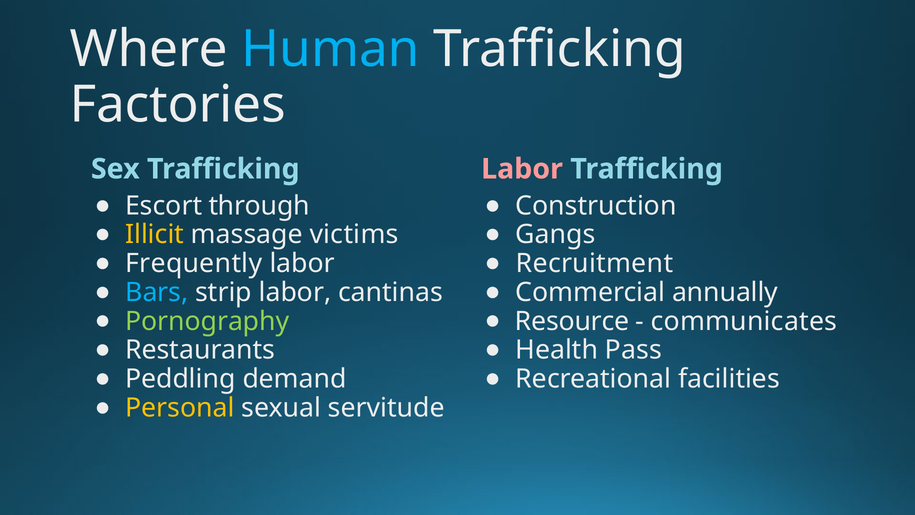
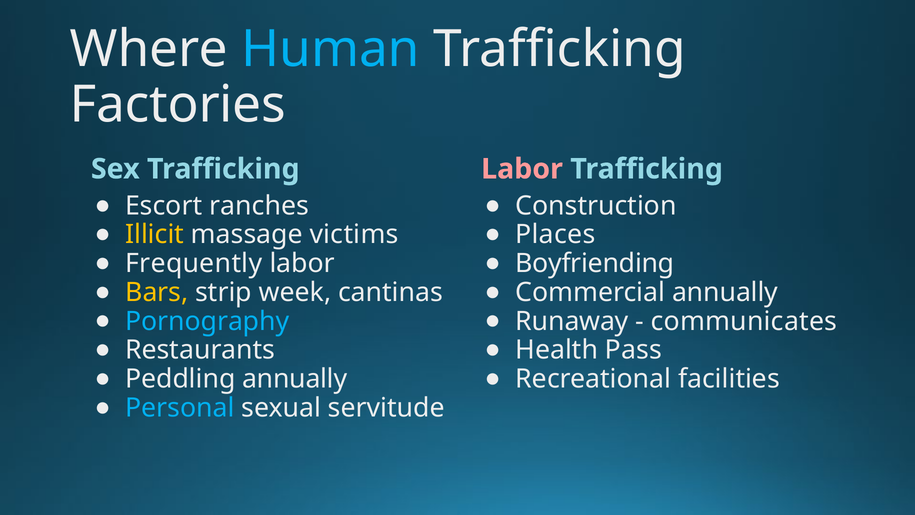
through: through -> ranches (259, 206)
Gangs: Gangs -> Places (555, 235)
Recruitment: Recruitment -> Boyfriending (595, 263)
Bars colour: light blue -> yellow (157, 292)
strip labor: labor -> week (295, 292)
Pornography colour: light green -> light blue (207, 321)
Resource: Resource -> Runaway (572, 321)
Peddling demand: demand -> annually (295, 379)
Personal colour: yellow -> light blue (180, 408)
